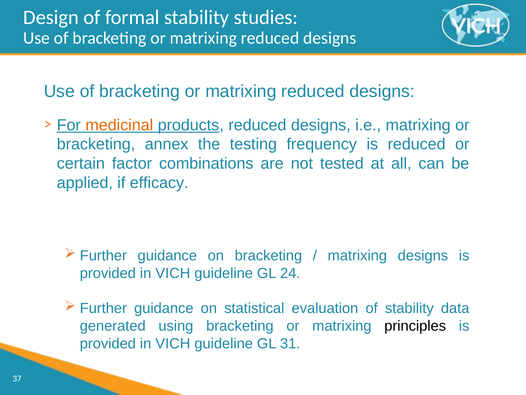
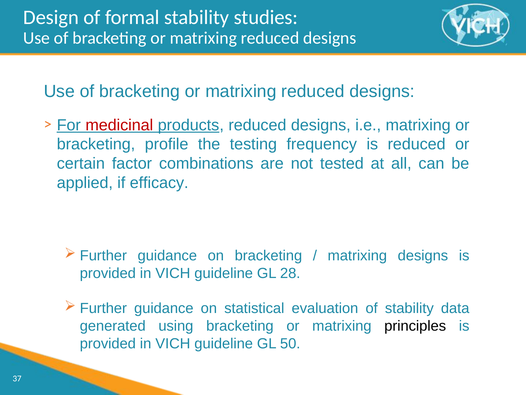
medicinal colour: orange -> red (119, 125)
annex: annex -> profile (167, 144)
24: 24 -> 28 (290, 273)
31: 31 -> 50 (290, 343)
